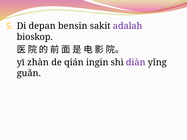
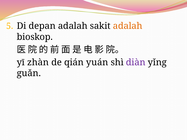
depan bensin: bensin -> adalah (73, 26)
adalah colour: purple -> orange (128, 26)
ingin: ingin -> yuán (97, 62)
